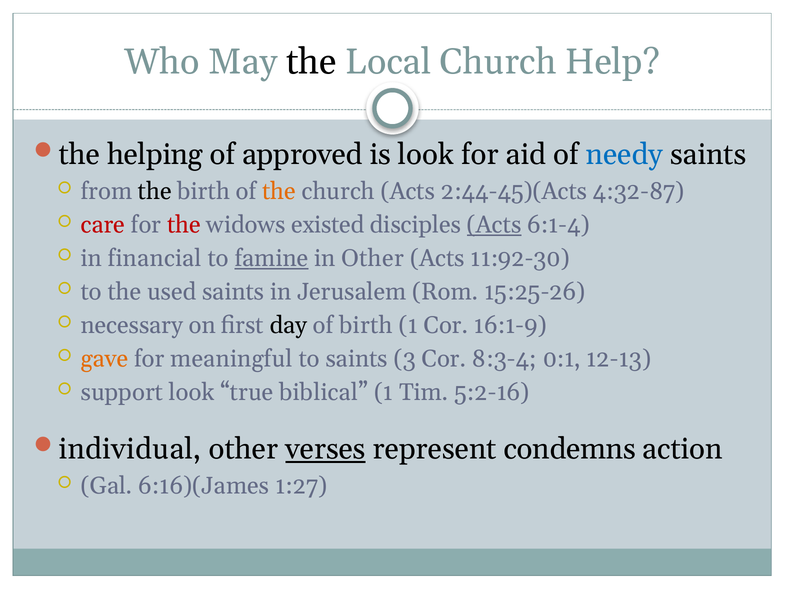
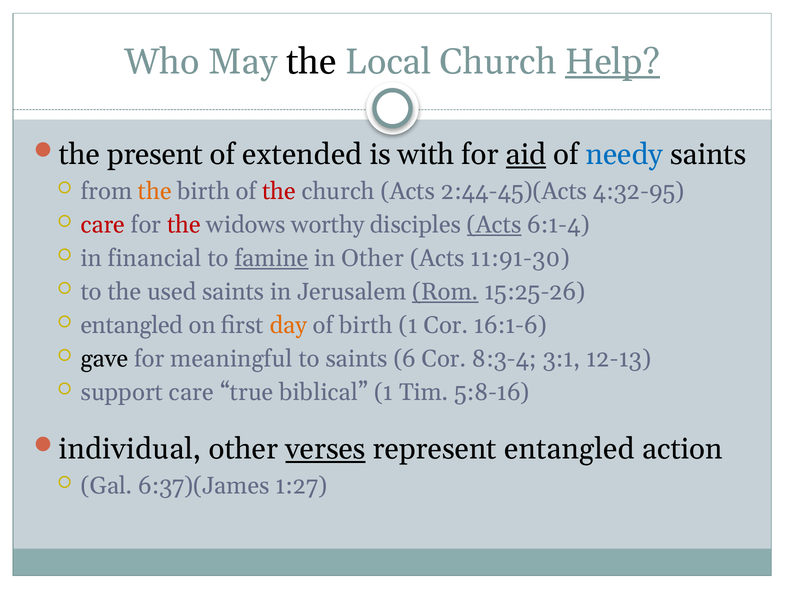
Help underline: none -> present (613, 62)
helping: helping -> present (155, 155)
approved: approved -> extended (302, 155)
is look: look -> with (426, 155)
aid underline: none -> present (526, 155)
the colour: black -> orange (155, 191)
the colour: orange -> red (279, 191)
4:32-87: 4:32-87 -> 4:32-95 (639, 191)
existed: existed -> worthy (328, 225)
11:92-30: 11:92-30 -> 11:91-30 (520, 258)
Rom underline: none -> present (445, 292)
necessary: necessary -> entangled (132, 325)
day colour: black -> orange (288, 325)
16:1-9: 16:1-9 -> 16:1-6 (510, 325)
gave colour: orange -> black (105, 359)
3: 3 -> 6 (405, 359)
0:1: 0:1 -> 3:1 (561, 359)
support look: look -> care (192, 392)
5:2-16: 5:2-16 -> 5:8-16 (492, 392)
represent condemns: condemns -> entangled (569, 449)
6:16)(James: 6:16)(James -> 6:37)(James (204, 485)
